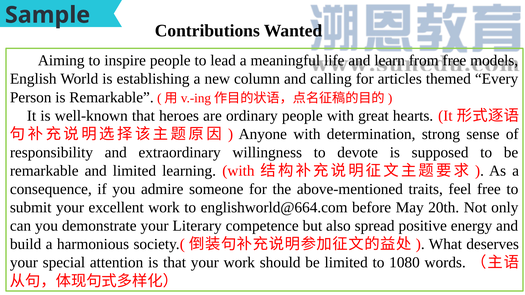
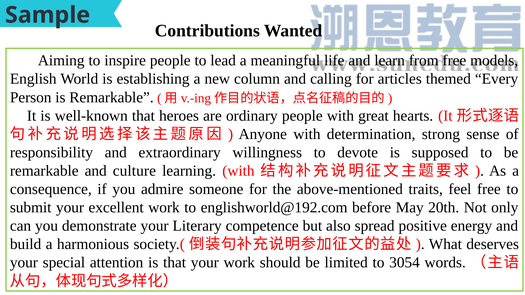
and limited: limited -> culture (134, 171)
englishworld@664.com: englishworld@664.com -> englishworld@192.com (274, 208)
1080: 1080 -> 3054 (405, 263)
